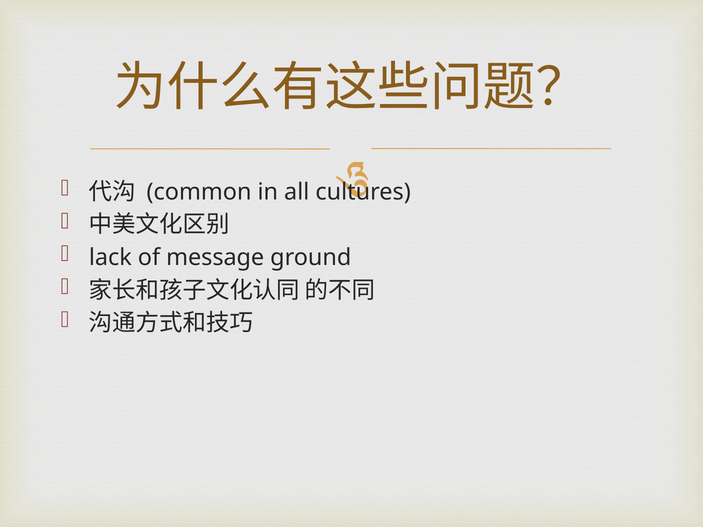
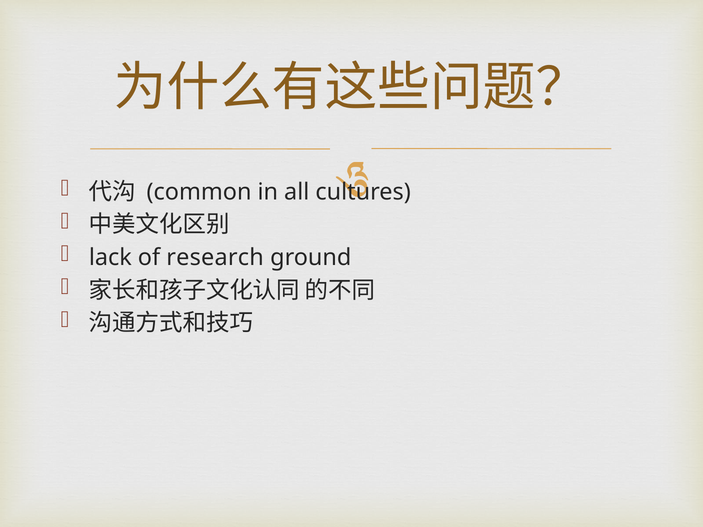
message: message -> research (215, 258)
